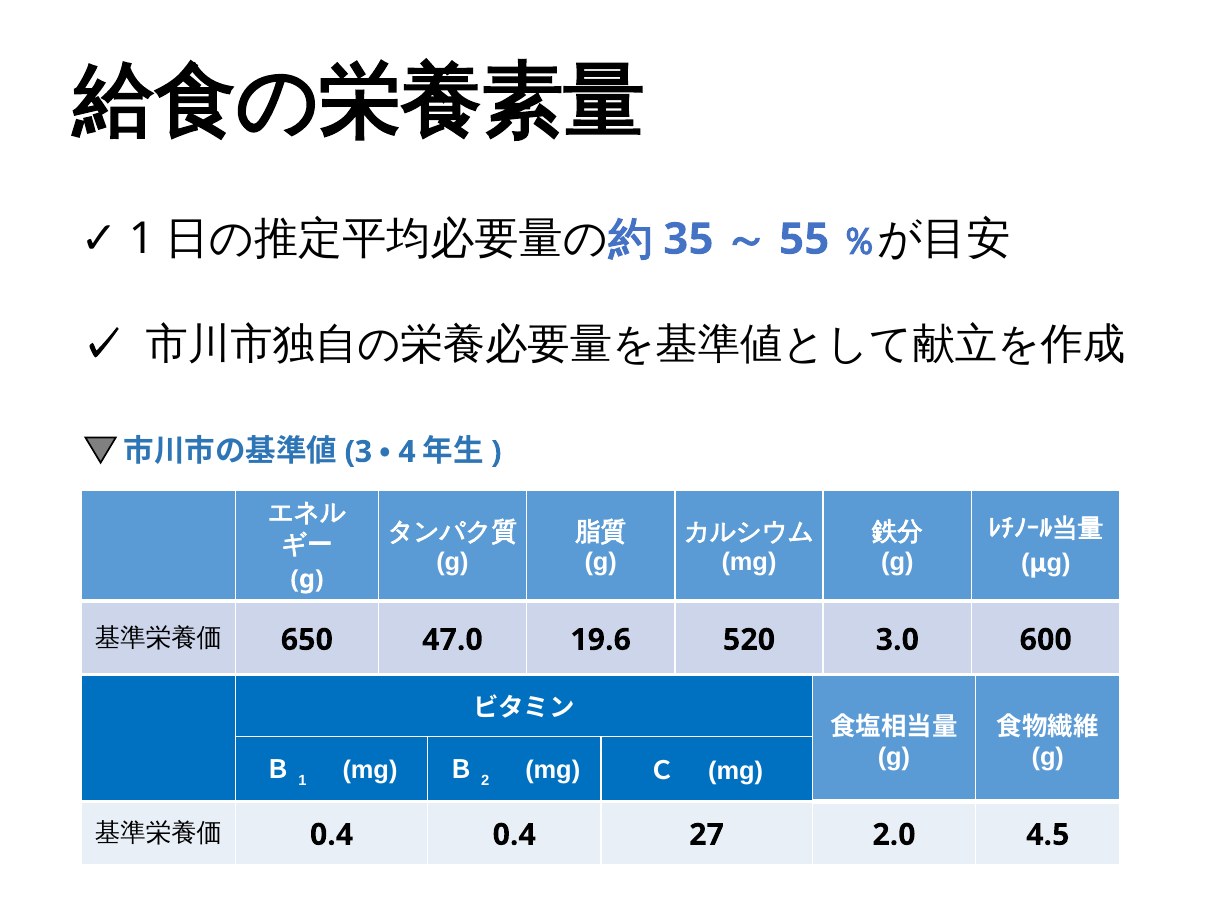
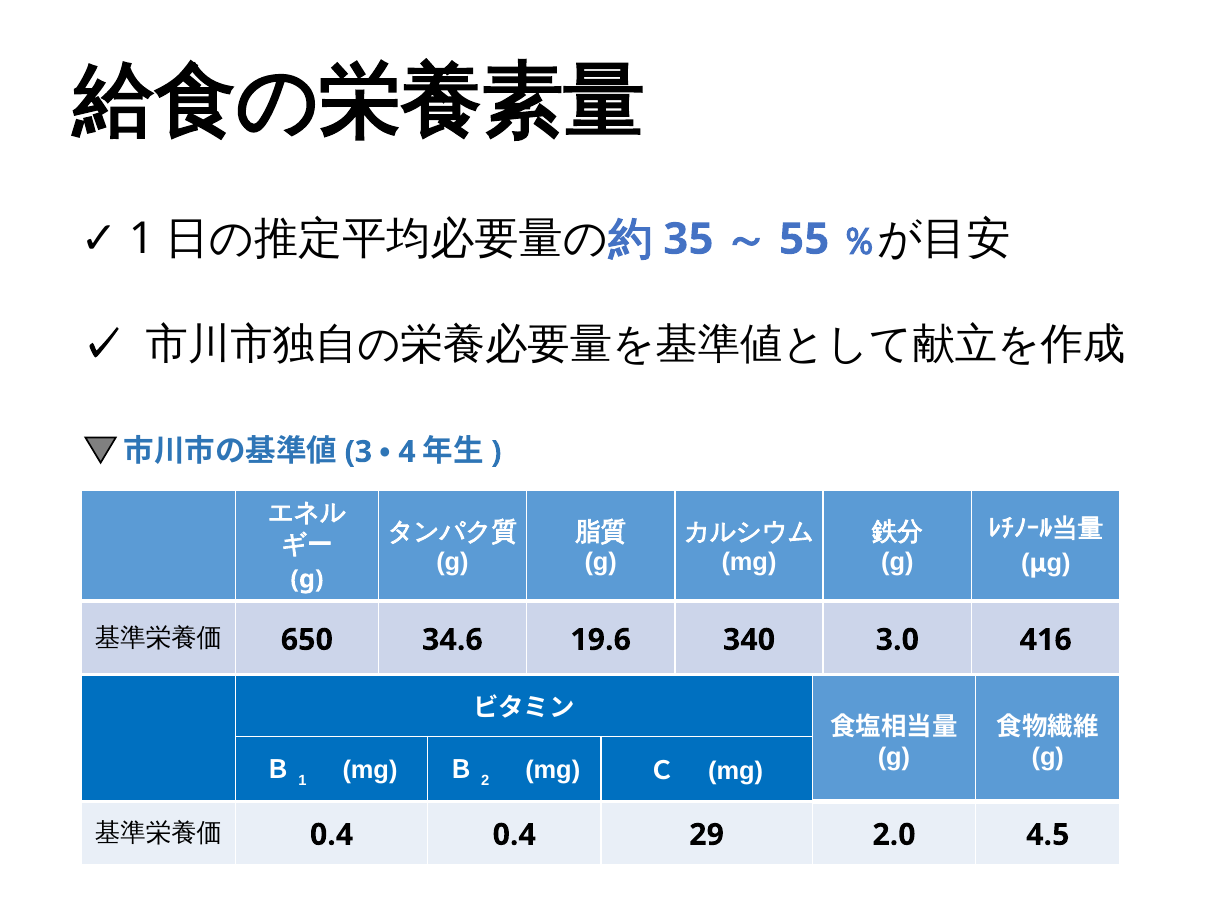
47.0: 47.0 -> 34.6 (452, 640)
520: 520 -> 340 (749, 640)
600: 600 -> 416 (1046, 640)
27: 27 -> 29 (707, 835)
